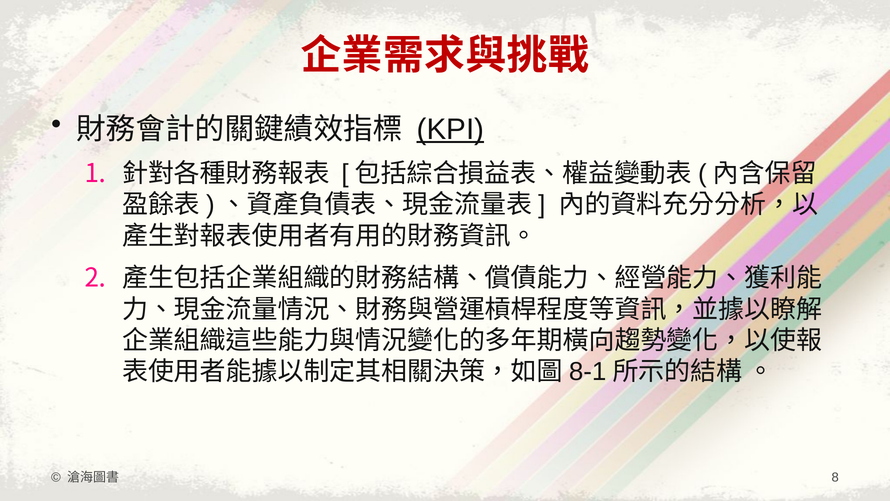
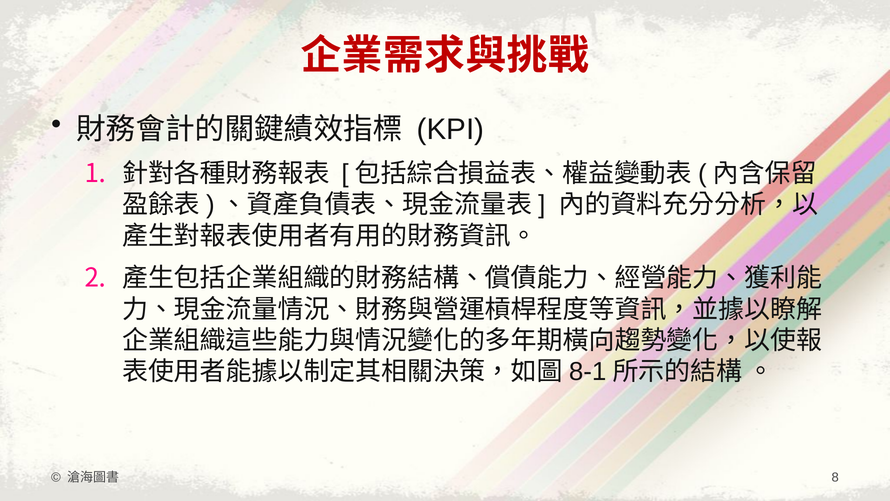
KPI underline: present -> none (450, 129)
